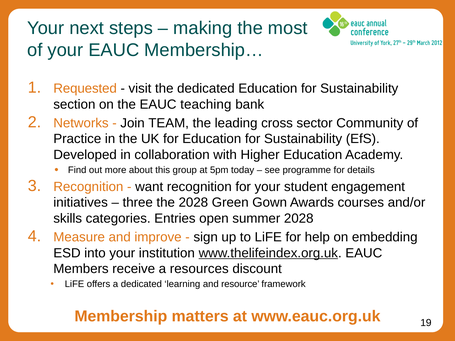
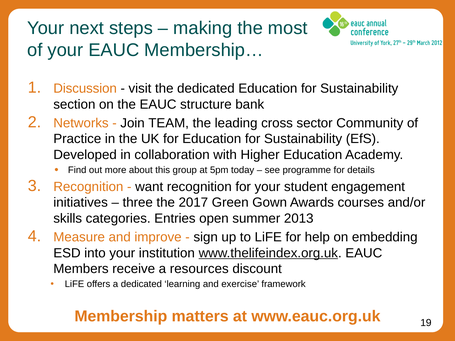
Requested: Requested -> Discussion (85, 89)
teaching: teaching -> structure (206, 105)
the 2028: 2028 -> 2017 (193, 203)
summer 2028: 2028 -> 2013 (299, 219)
resource: resource -> exercise (240, 284)
